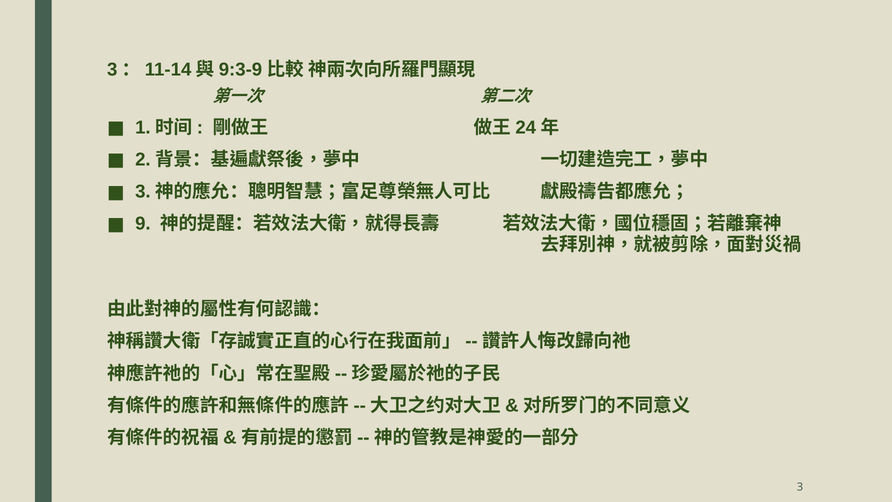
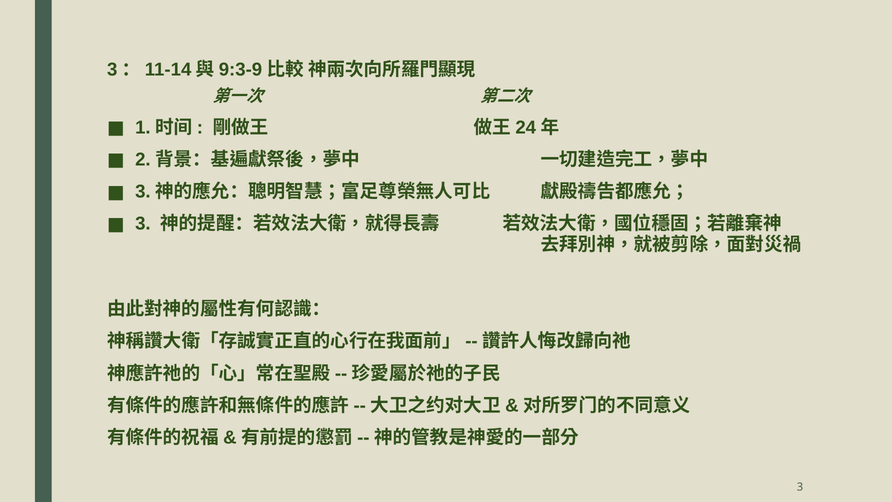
9: 9 -> 3 (143, 224)
